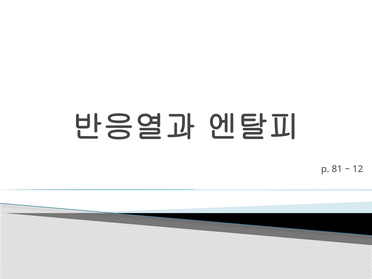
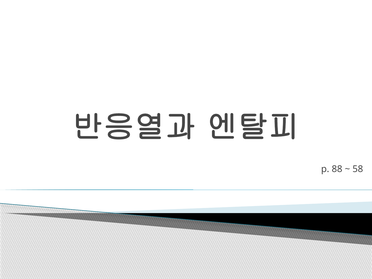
81: 81 -> 88 (337, 169)
12: 12 -> 58 (358, 169)
